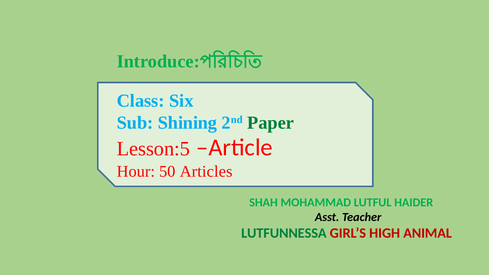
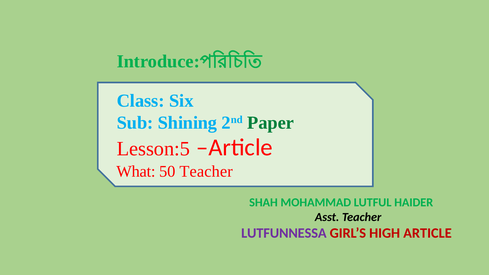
Hour: Hour -> What (136, 171)
50 Articles: Articles -> Teacher (206, 171)
LUTFUNNESSA colour: green -> purple (284, 233)
HIGH ANIMAL: ANIMAL -> ARTICLE (428, 233)
